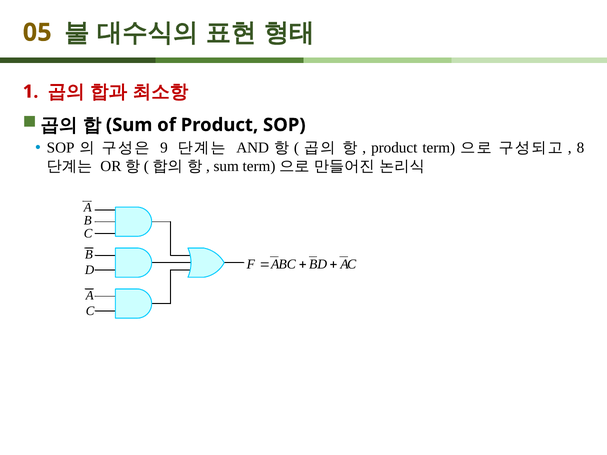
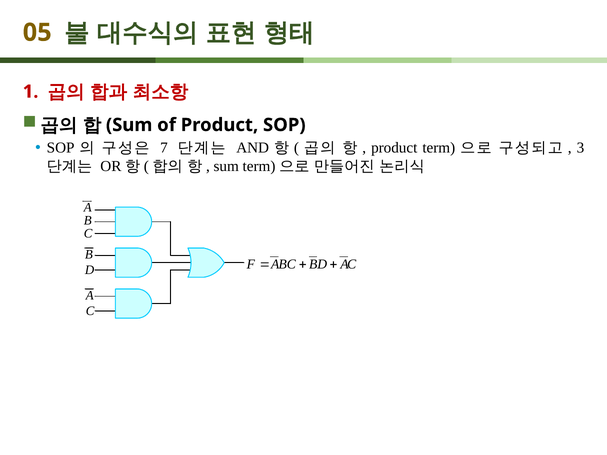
9: 9 -> 7 (164, 148)
8: 8 -> 3 (580, 148)
